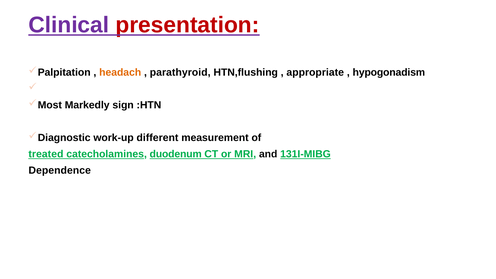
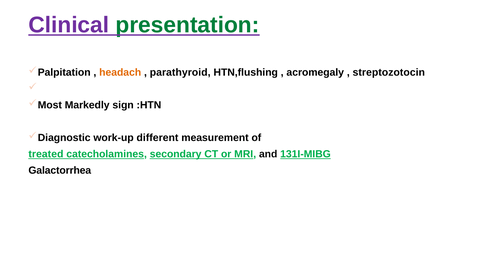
presentation colour: red -> green (187, 25)
appropriate: appropriate -> acromegaly (315, 72)
hypogonadism: hypogonadism -> streptozotocin (389, 72)
duodenum: duodenum -> secondary (176, 154)
Dependence: Dependence -> Galactorrhea (60, 171)
